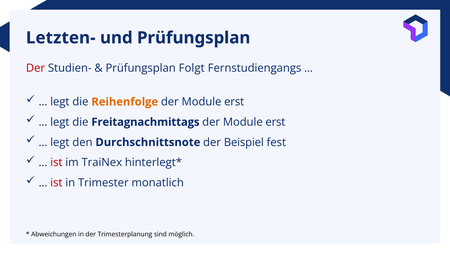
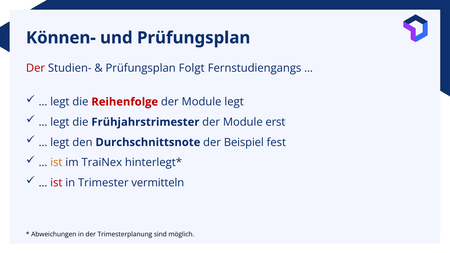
Letzten-: Letzten- -> Können- (61, 38)
Reihenfolge colour: orange -> red (125, 102)
erst: erst -> legt (234, 102)
Freitagnachmittags: Freitagnachmittags -> Frühjahrstrimester (145, 122)
ist colour: red -> orange (56, 163)
monatlich: monatlich -> vermitteln (158, 183)
